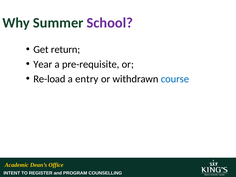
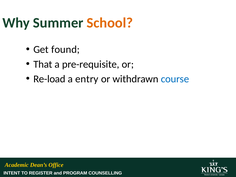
School colour: purple -> orange (110, 23)
return: return -> found (65, 50)
Year: Year -> That (43, 64)
